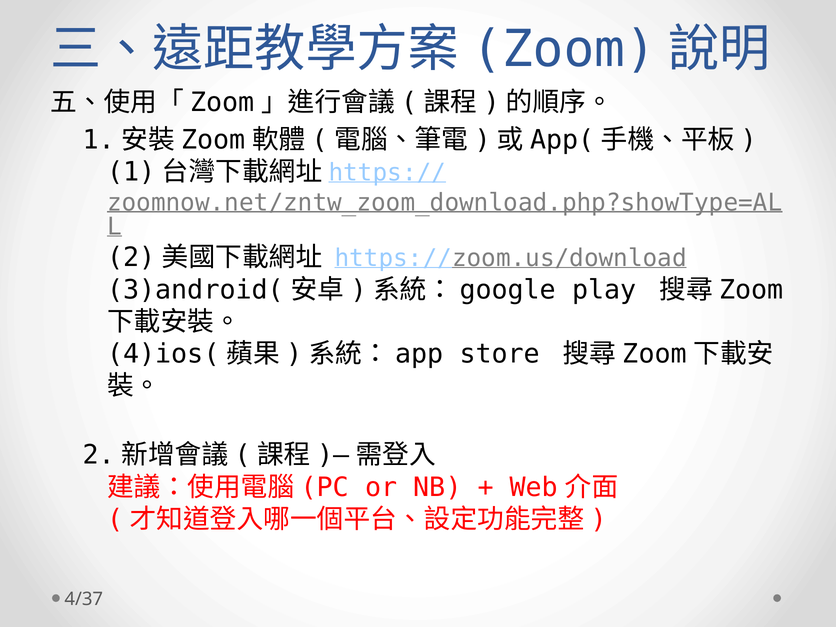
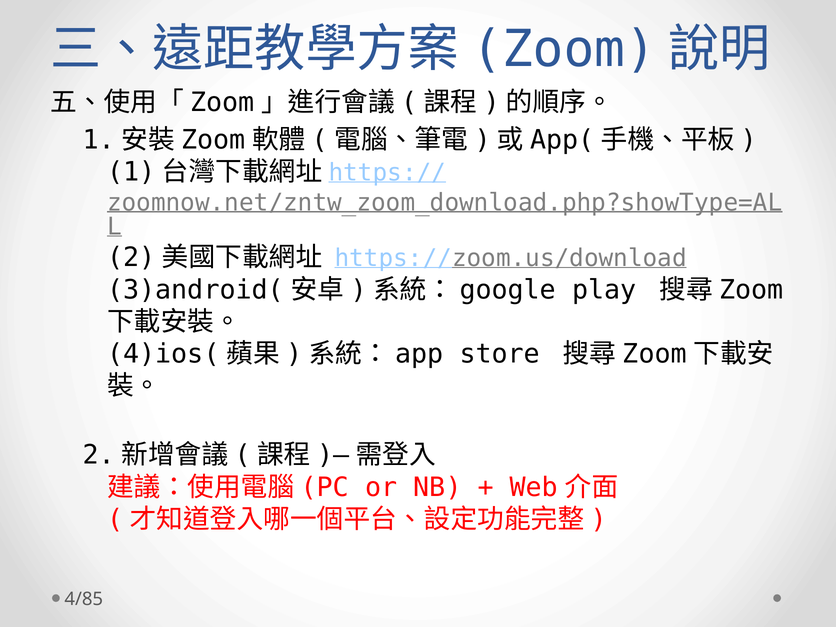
4/37: 4/37 -> 4/85 (84, 599)
